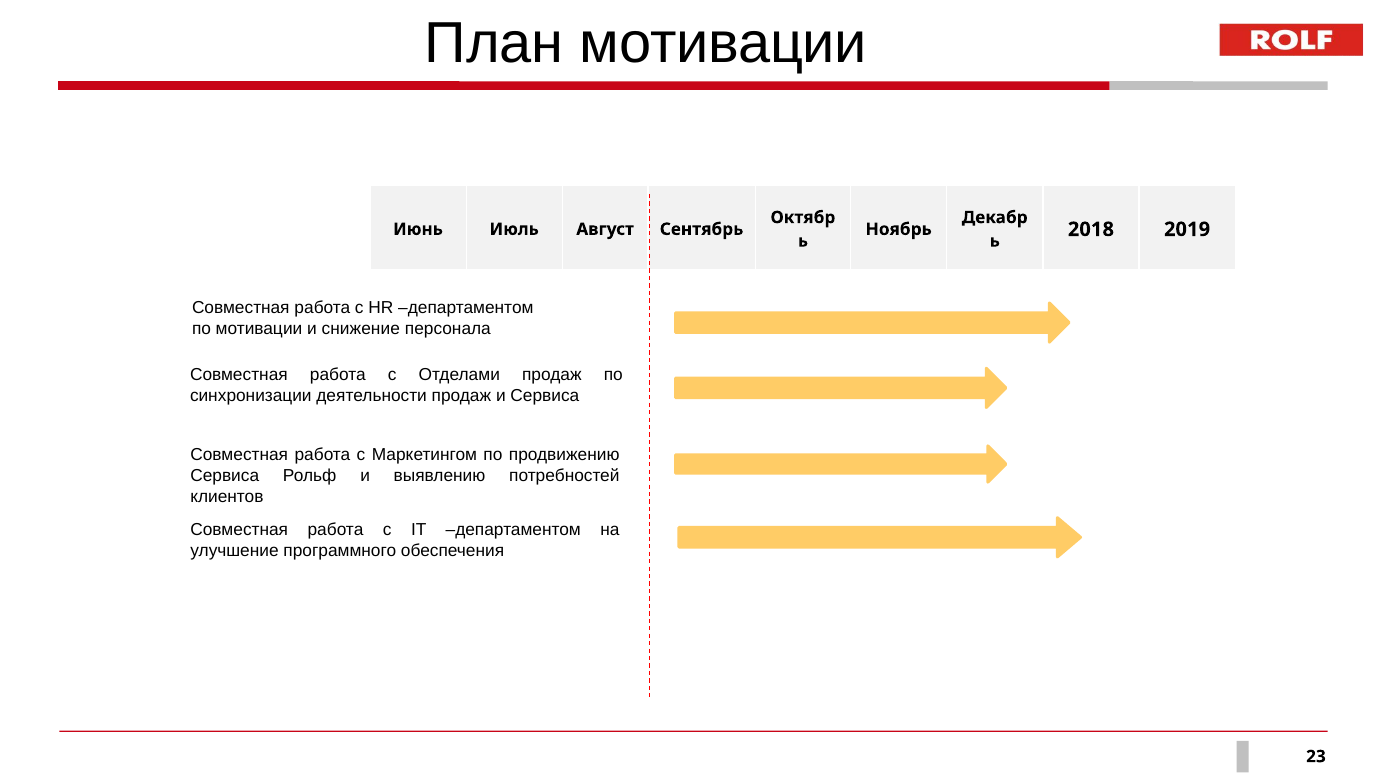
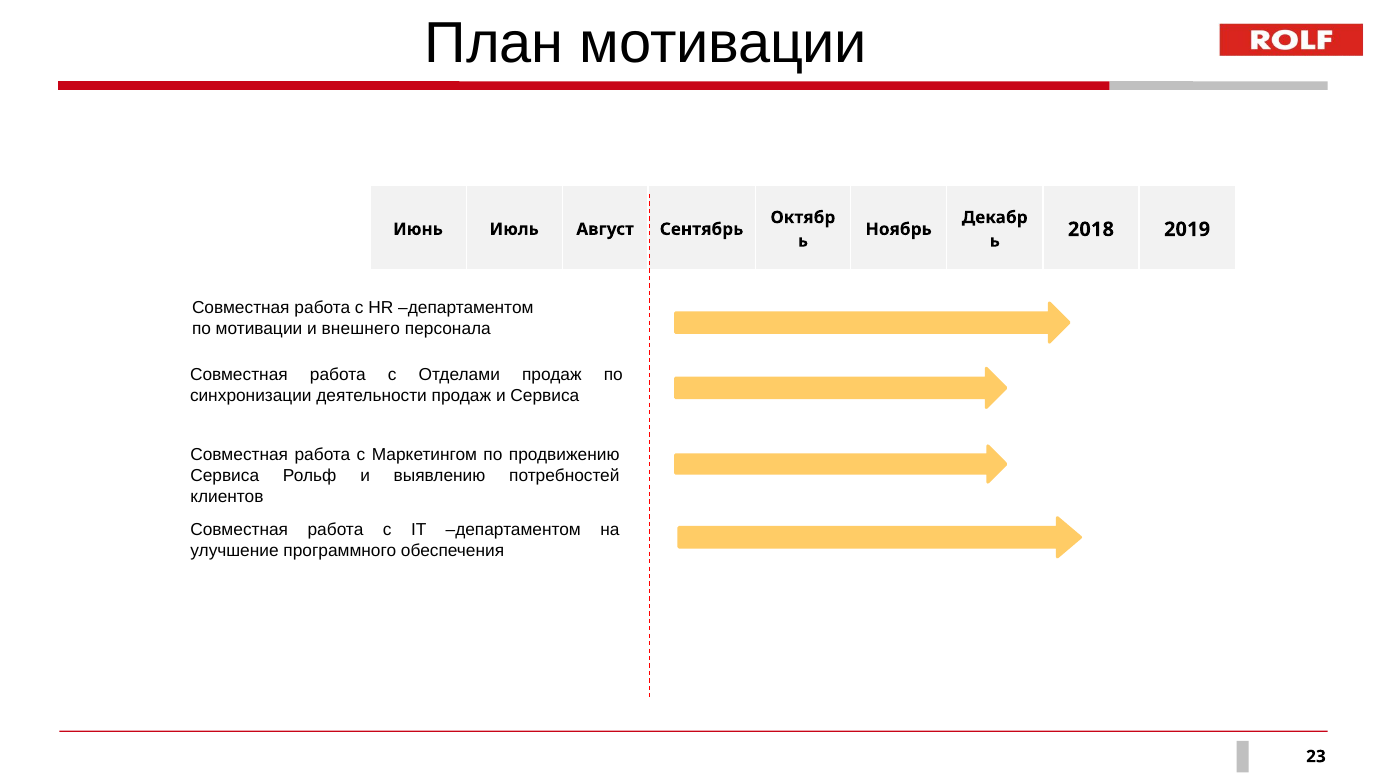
снижение: снижение -> внешнего (361, 328)
